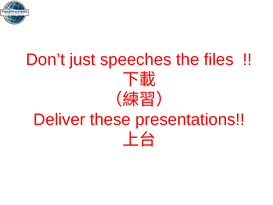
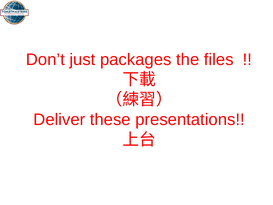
speeches: speeches -> packages (136, 59)
